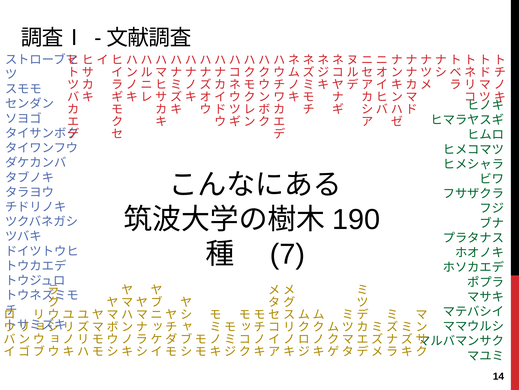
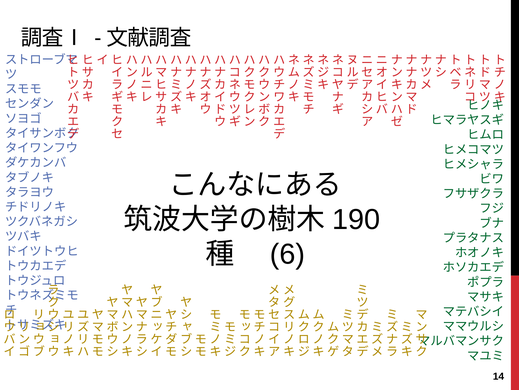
7: 7 -> 6 (288, 254)
